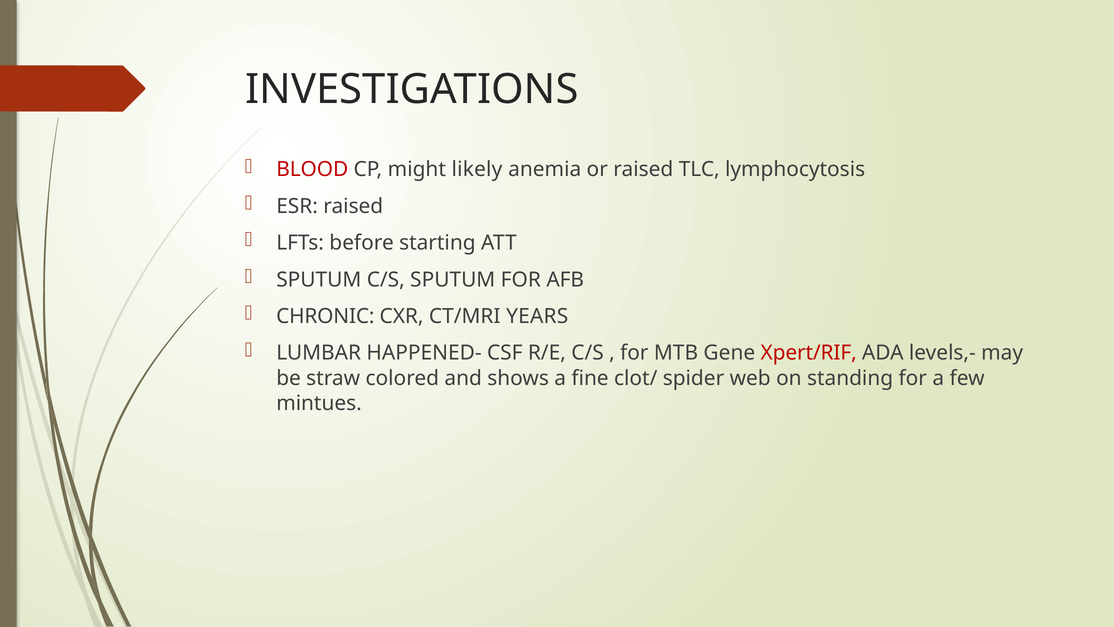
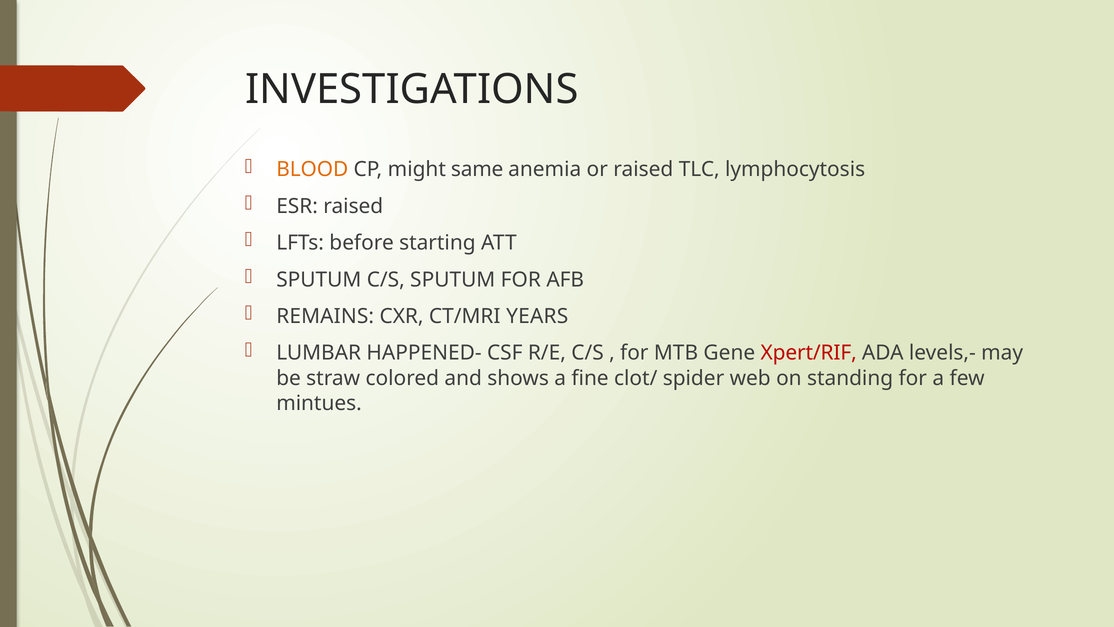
BLOOD colour: red -> orange (312, 169)
likely: likely -> same (477, 169)
CHRONIC: CHRONIC -> REMAINS (325, 316)
